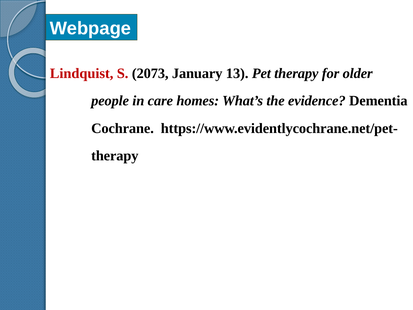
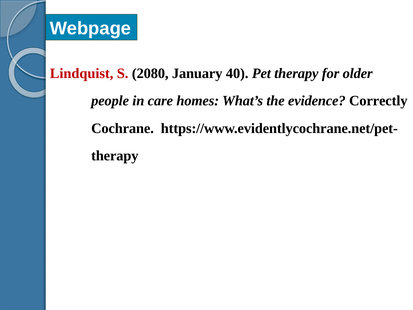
2073: 2073 -> 2080 (150, 73)
13: 13 -> 40 (237, 73)
Dementia: Dementia -> Correctly (378, 101)
